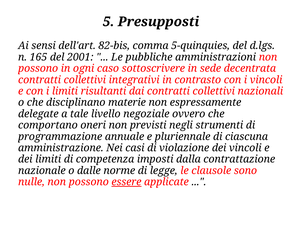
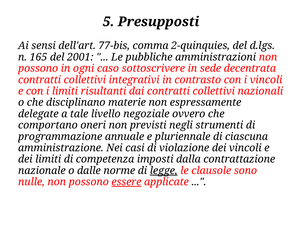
82-bis: 82-bis -> 77-bis (114, 46)
5-quinquies: 5-quinquies -> 2-quinquies (201, 46)
legge underline: none -> present (164, 170)
